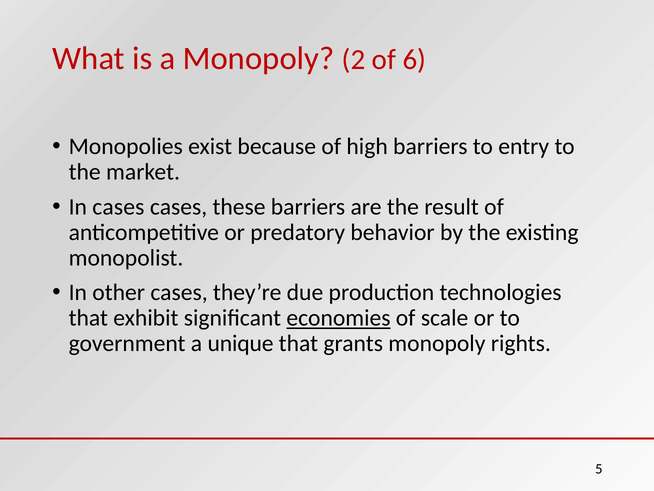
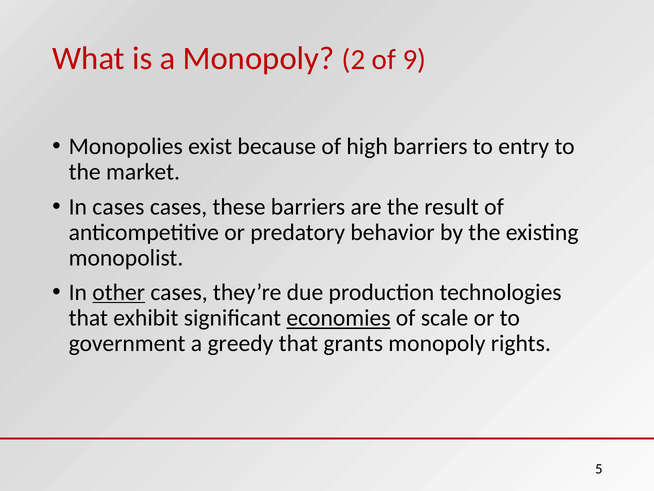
6: 6 -> 9 (415, 60)
other underline: none -> present (119, 292)
unique: unique -> greedy (240, 343)
